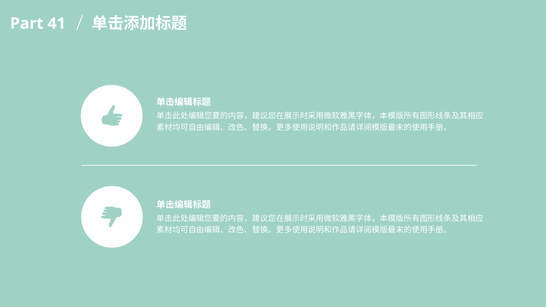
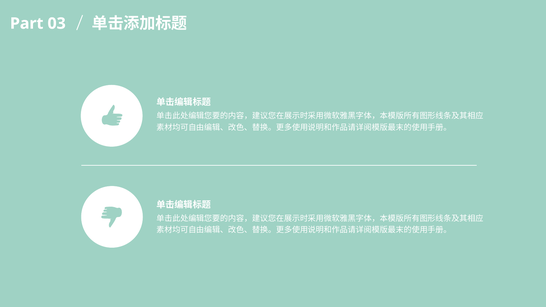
41: 41 -> 03 (57, 24)
